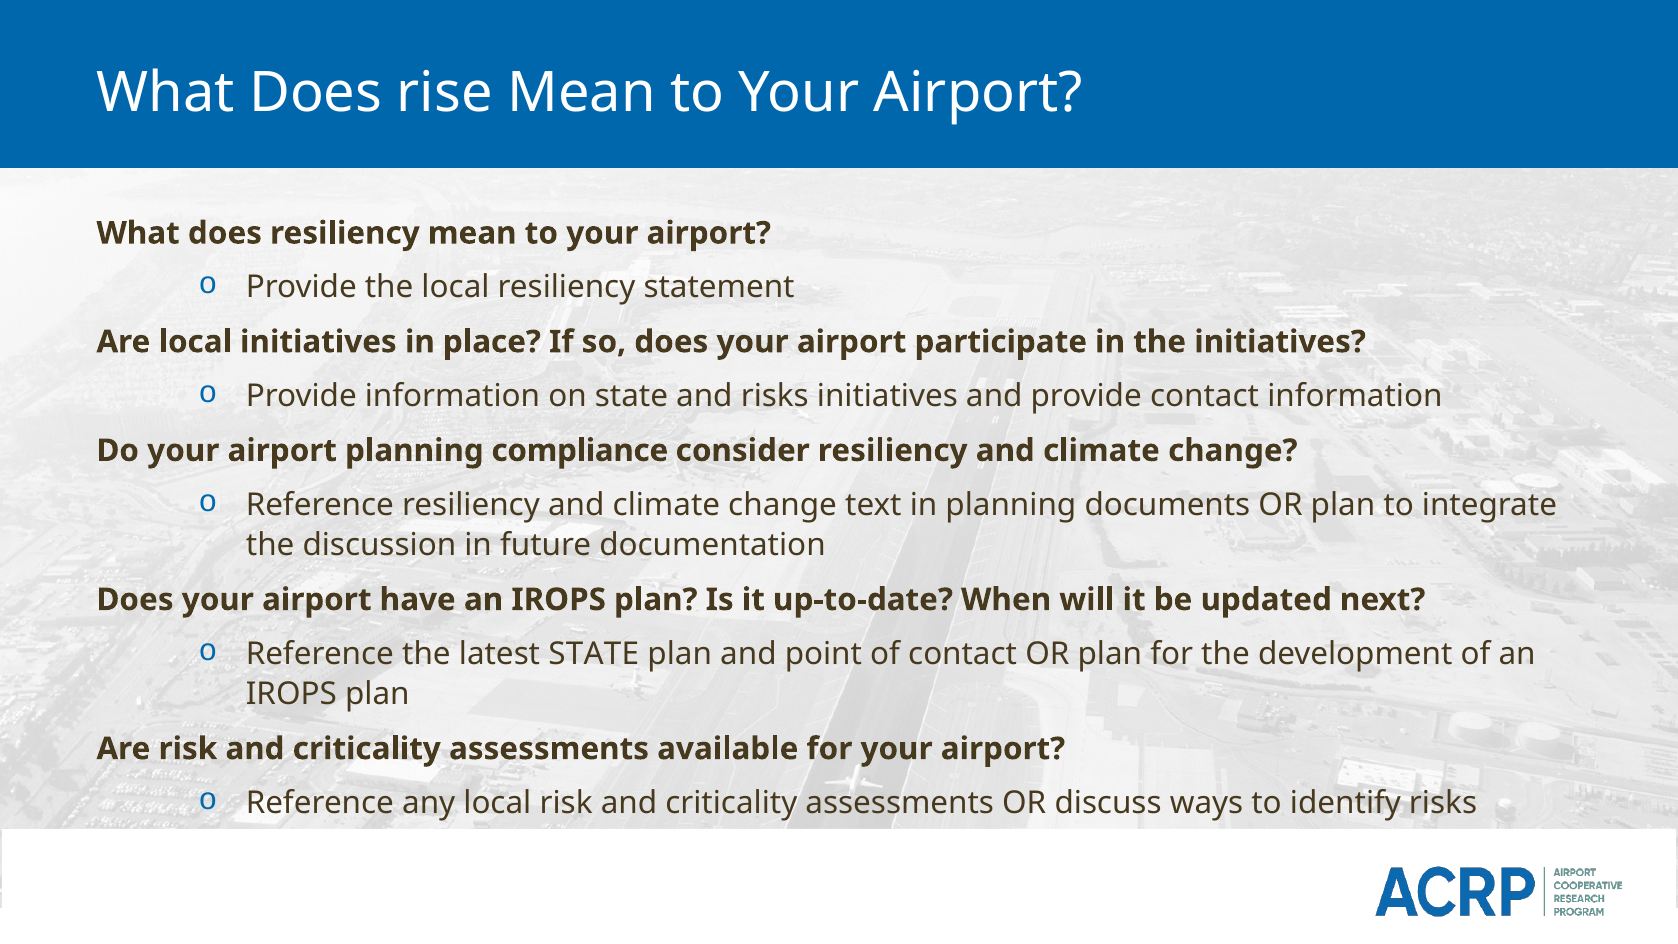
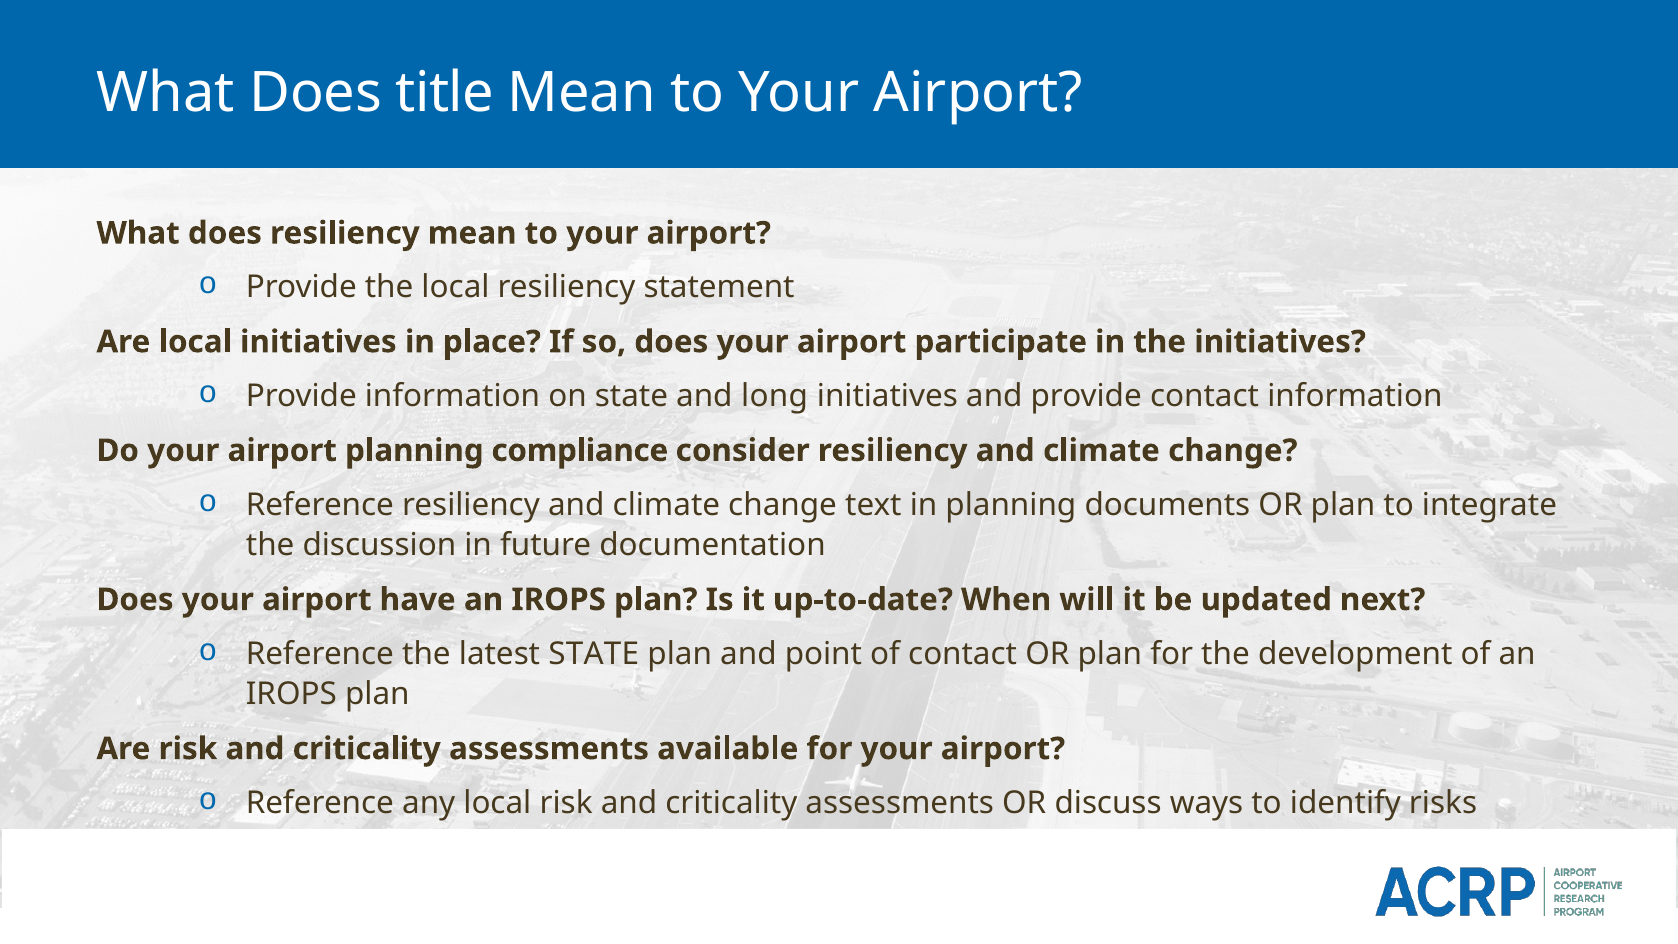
rise: rise -> title (445, 93)
and risks: risks -> long (775, 396)
